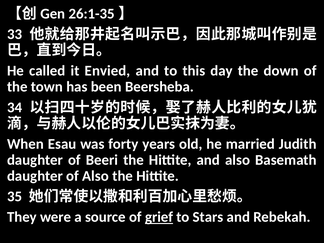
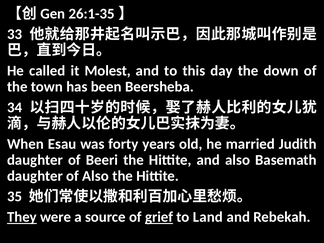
Envied: Envied -> Molest (108, 71)
They underline: none -> present (22, 217)
Stars: Stars -> Land (208, 217)
